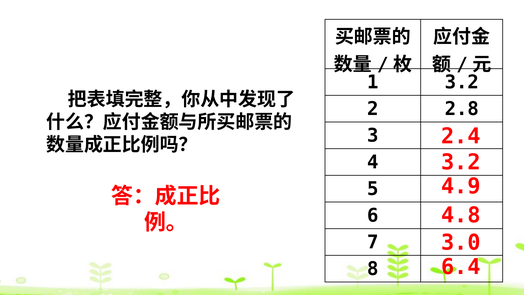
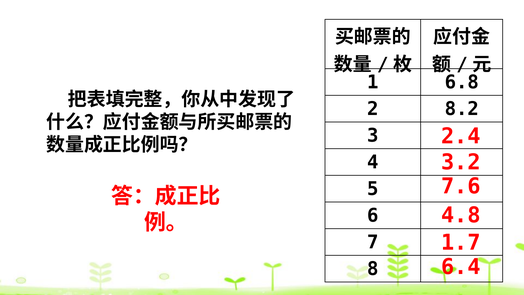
1 3.2: 3.2 -> 6.8 (462, 82)
2.8: 2.8 -> 8.2 (462, 109)
4.9: 4.9 -> 7.6 (461, 186)
3.0: 3.0 -> 1.7 (461, 242)
